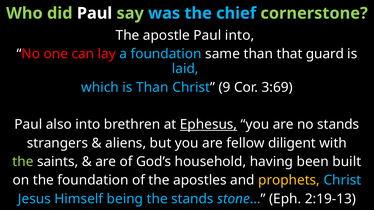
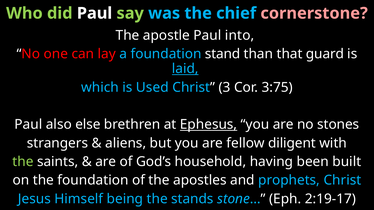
cornerstone colour: light green -> pink (314, 13)
same: same -> stand (223, 54)
laid underline: none -> present (185, 69)
is Than: Than -> Used (152, 87)
9: 9 -> 3 (225, 87)
3:69: 3:69 -> 3:75 (277, 87)
also into: into -> else (88, 125)
no stands: stands -> stones (338, 125)
prophets colour: yellow -> light blue (289, 181)
2:19-13: 2:19-13 -> 2:19-17 (330, 199)
